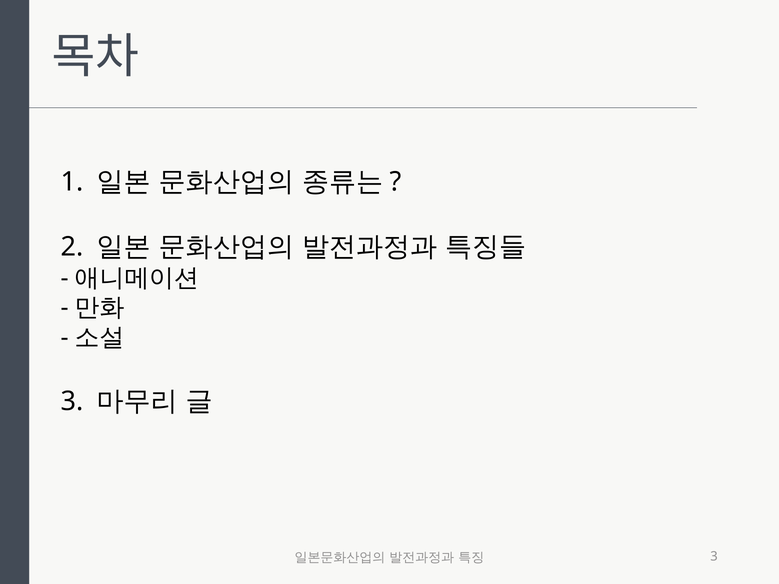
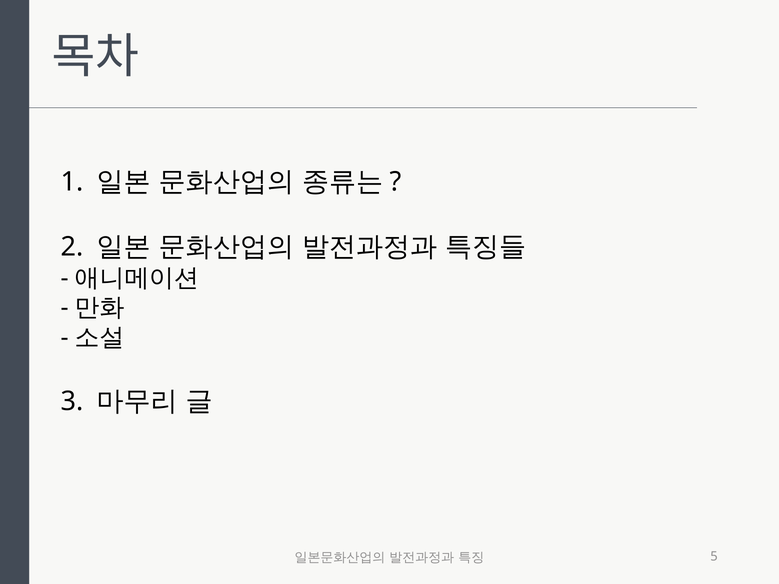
3: 3 -> 5 (714, 557)
